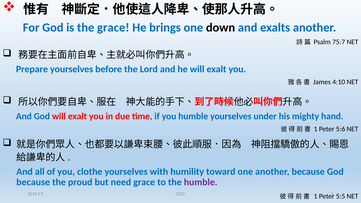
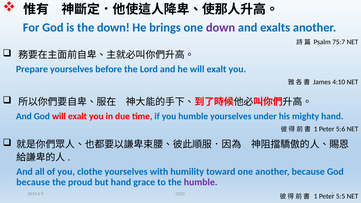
the grace: grace -> down (113, 27)
down colour: black -> purple (221, 27)
but need: need -> hand (121, 182)
